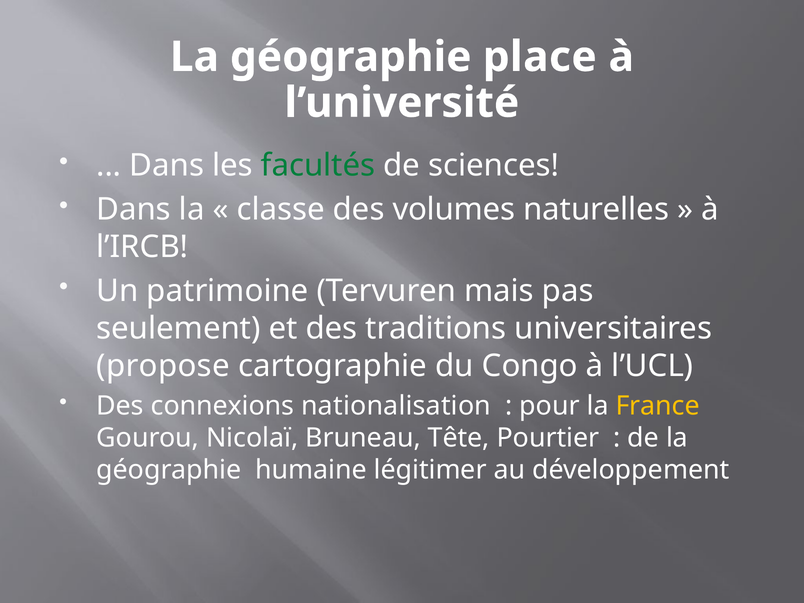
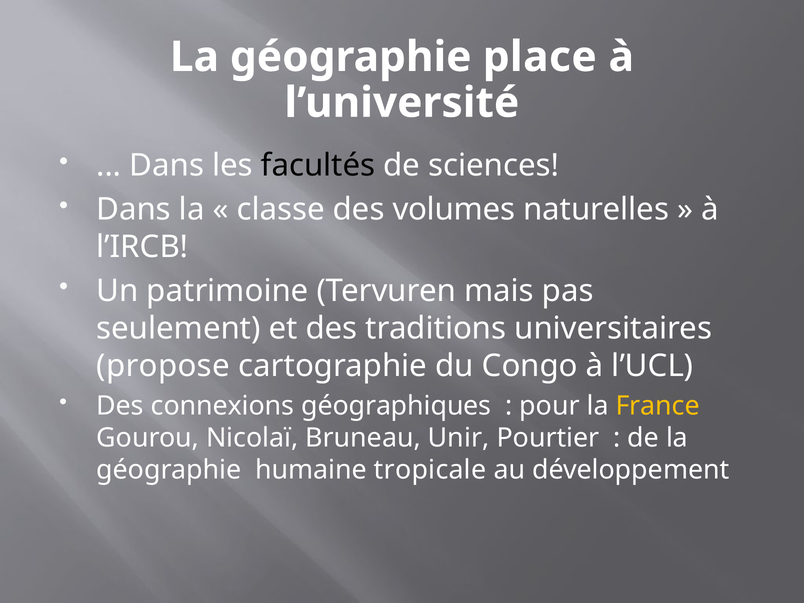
facultés colour: green -> black (318, 166)
nationalisation: nationalisation -> géographiques (396, 406)
Tête: Tête -> Unir (459, 438)
légitimer: légitimer -> tropicale (430, 470)
